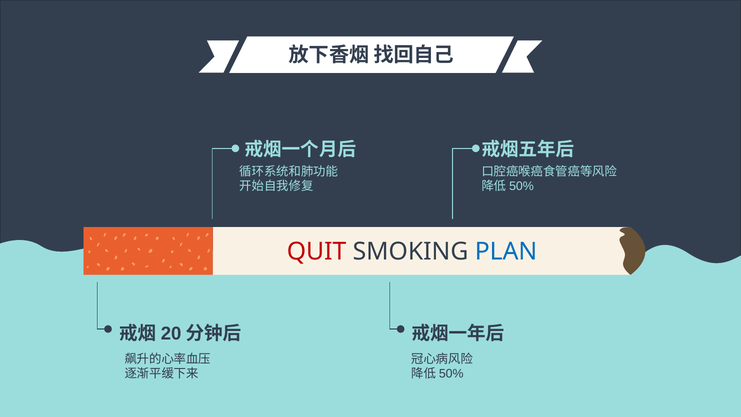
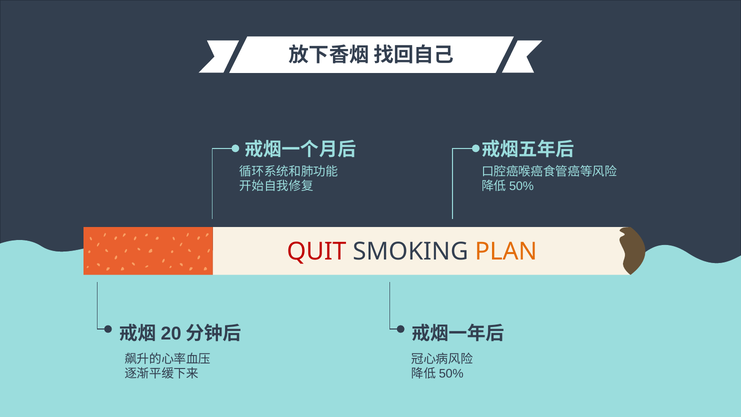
PLAN colour: blue -> orange (506, 252)
